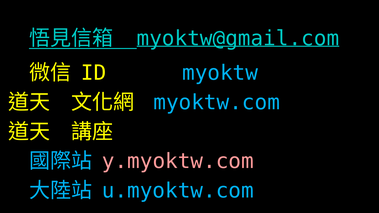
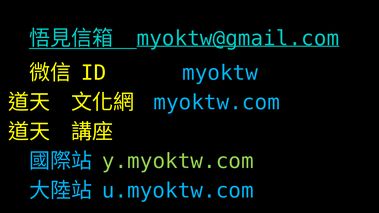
y.myoktw.com colour: pink -> light green (178, 161)
